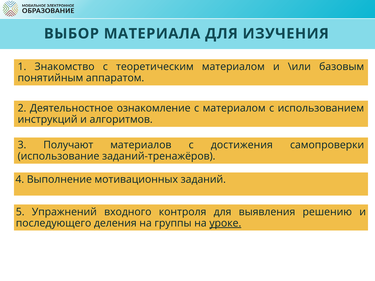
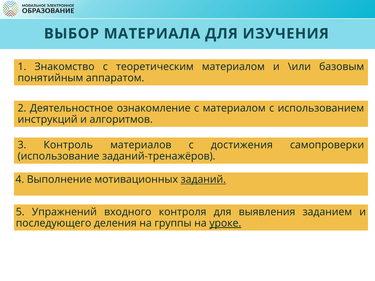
Получают: Получают -> Контроль (68, 145)
заданий underline: none -> present (203, 180)
решению: решению -> заданием (327, 212)
